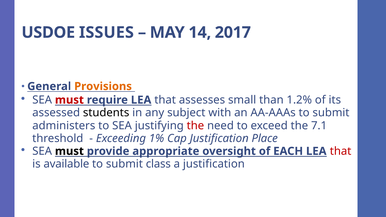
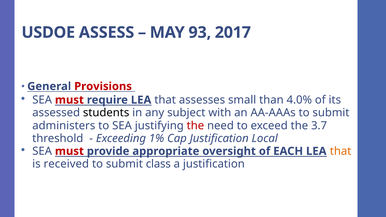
ISSUES: ISSUES -> ASSESS (107, 32)
14: 14 -> 93 (200, 32)
Provisions colour: orange -> red (103, 86)
1.2%: 1.2% -> 4.0% (299, 100)
7.1: 7.1 -> 3.7 (319, 126)
Place: Place -> Local (265, 138)
must colour: black -> red (69, 151)
that colour: red -> orange (341, 151)
available: available -> received (66, 164)
